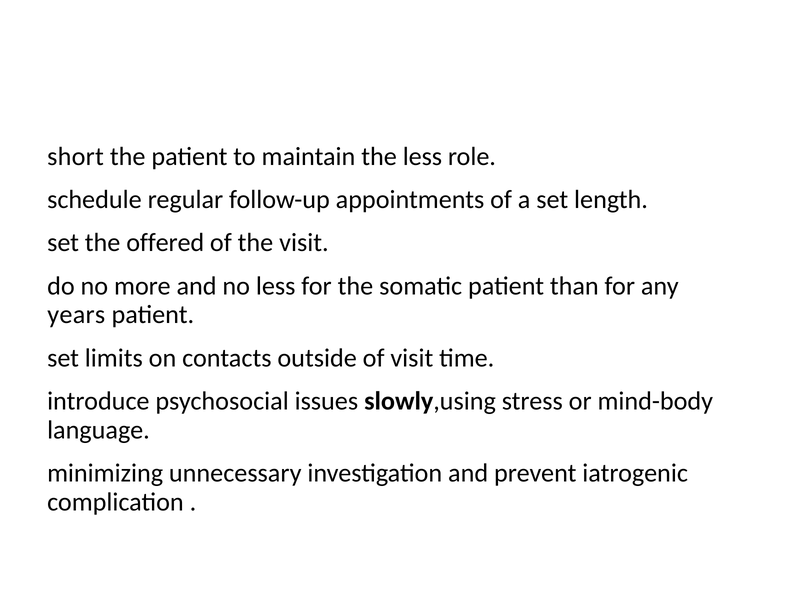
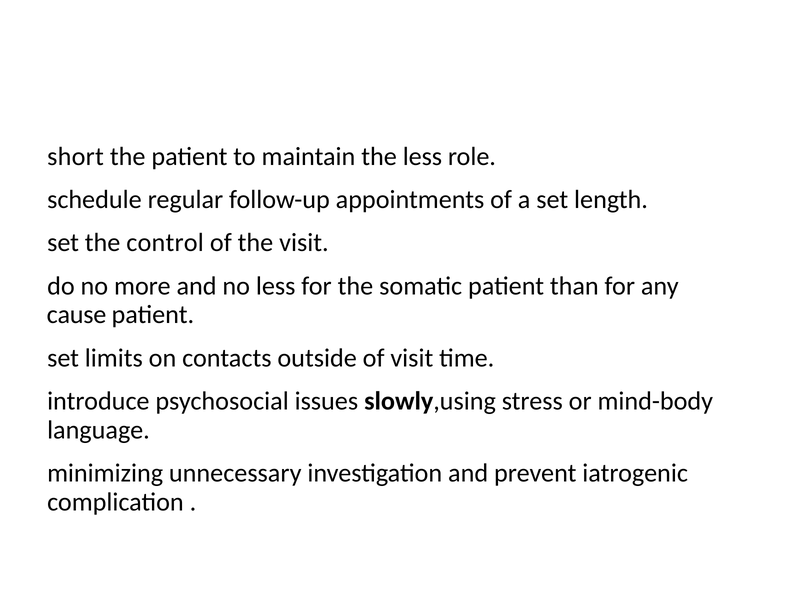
offered: offered -> control (165, 243)
years: years -> cause (77, 315)
